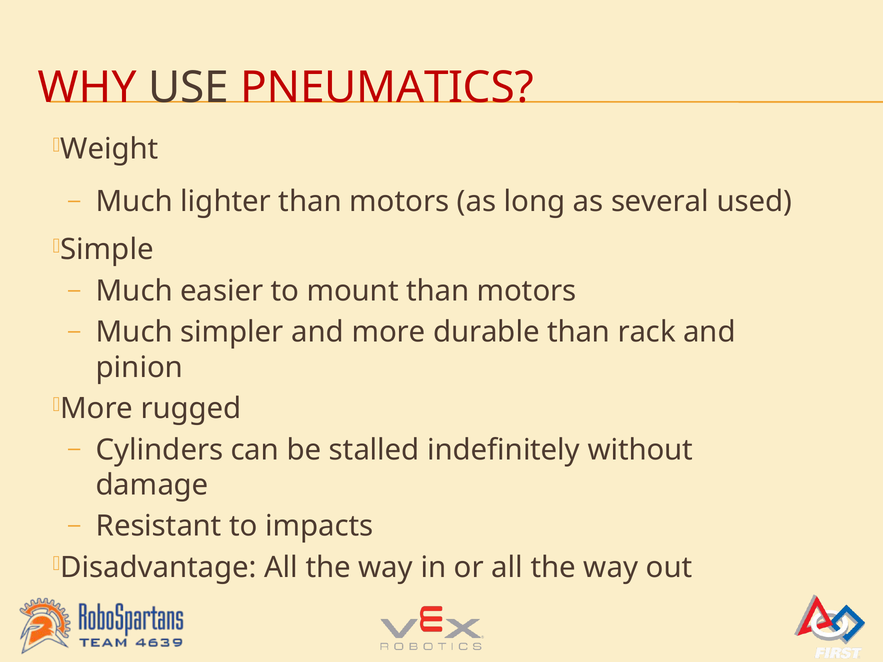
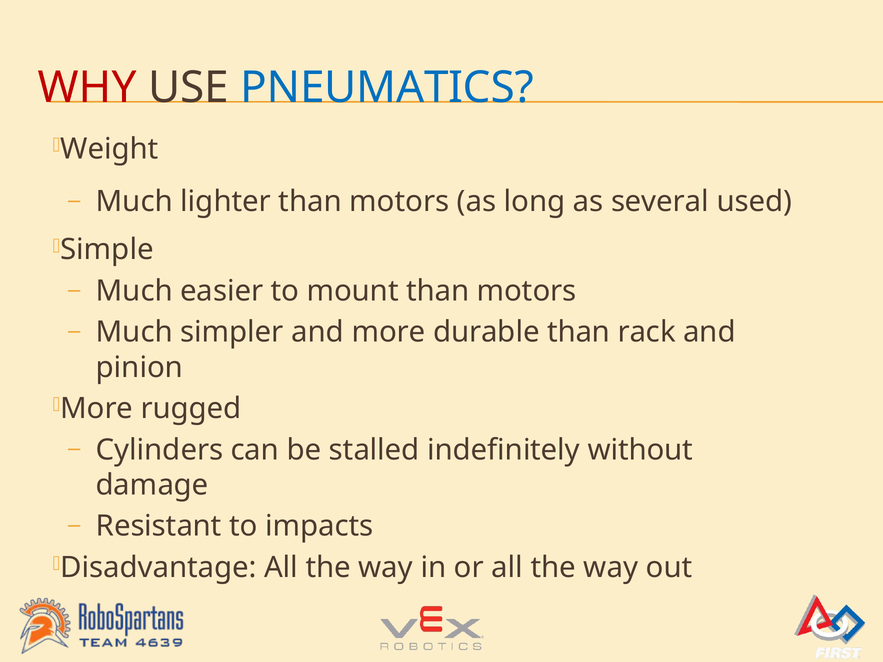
PNEUMATICS colour: red -> blue (387, 88)
